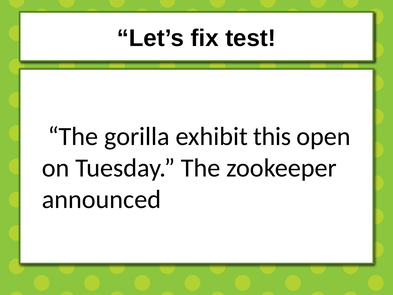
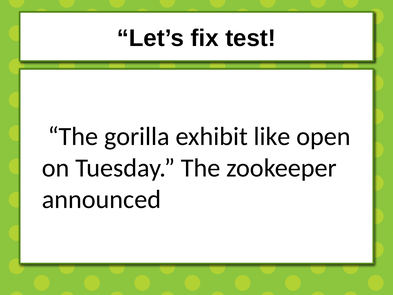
this: this -> like (272, 136)
